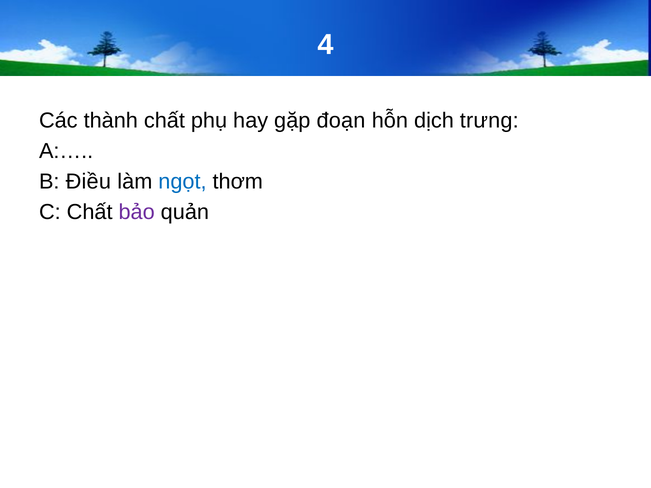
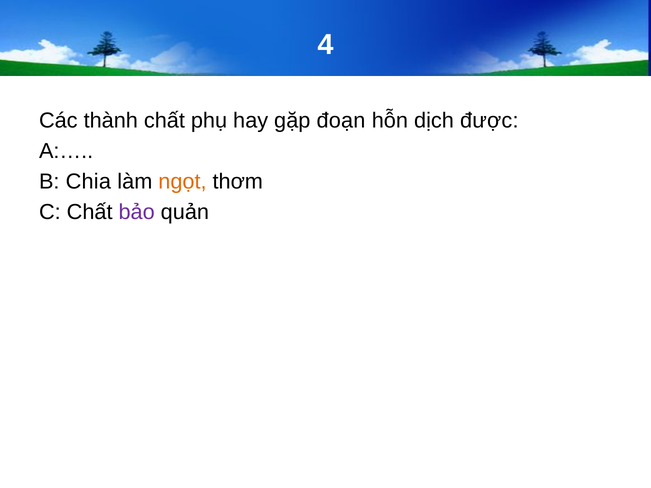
trưng: trưng -> được (489, 121)
Điều: Điều -> Chia (88, 182)
ngọt colour: blue -> orange (182, 182)
